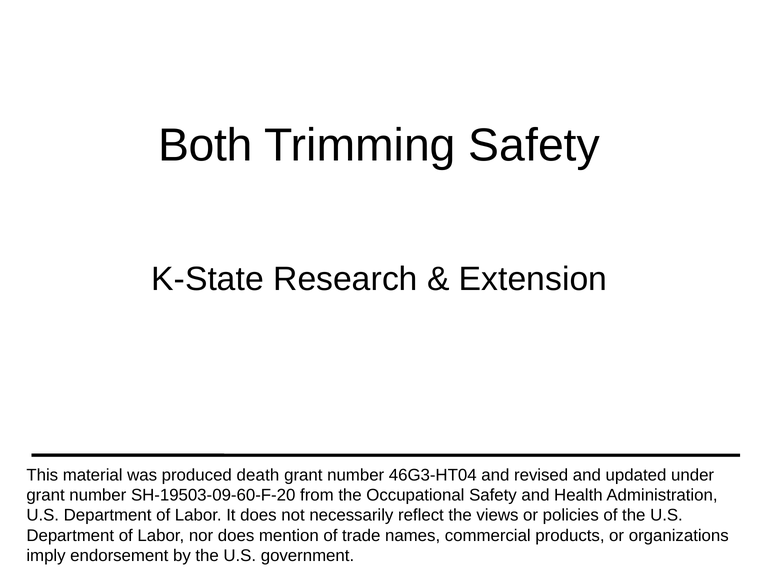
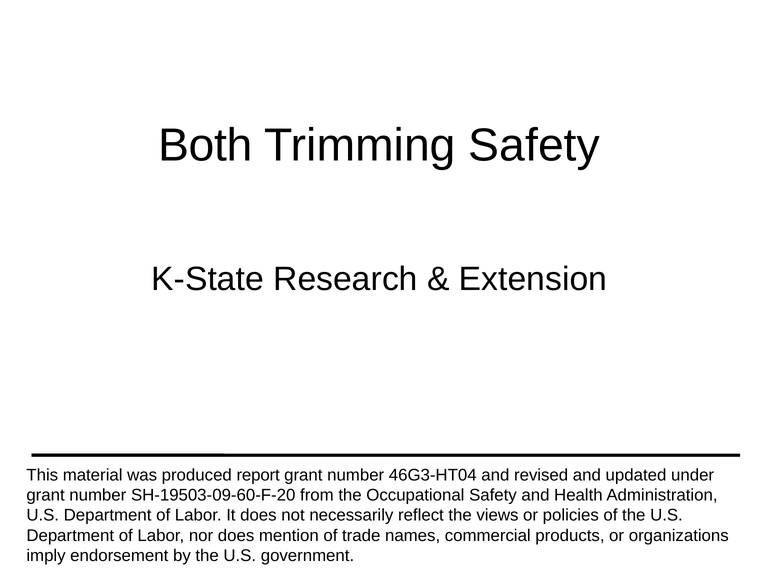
death: death -> report (258, 475)
